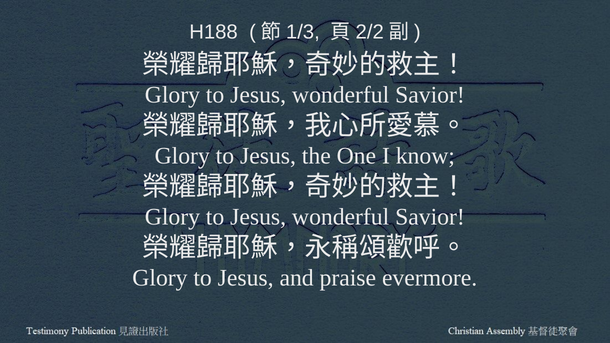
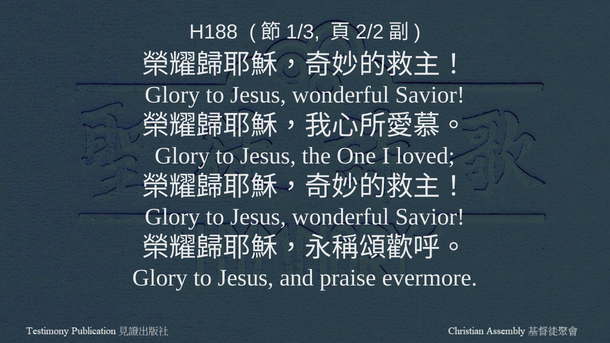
know: know -> loved (425, 156)
